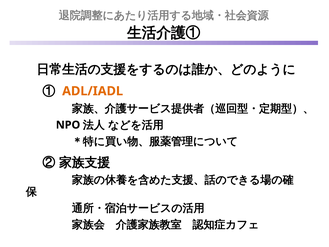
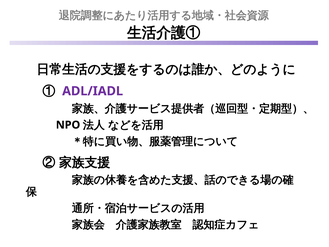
ADL/IADL colour: orange -> purple (93, 91)
